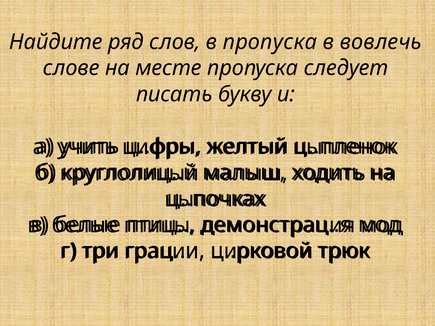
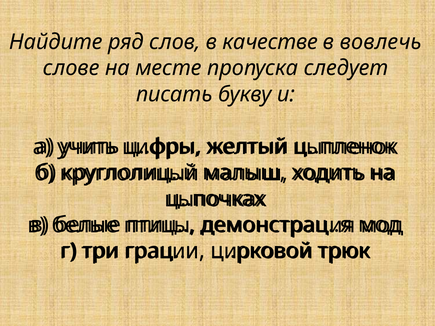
в пропуска: пропуска -> качестве (270, 42)
